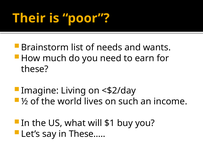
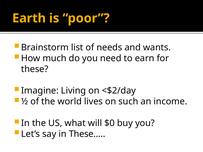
Their: Their -> Earth (29, 18)
$1: $1 -> $0 (110, 123)
